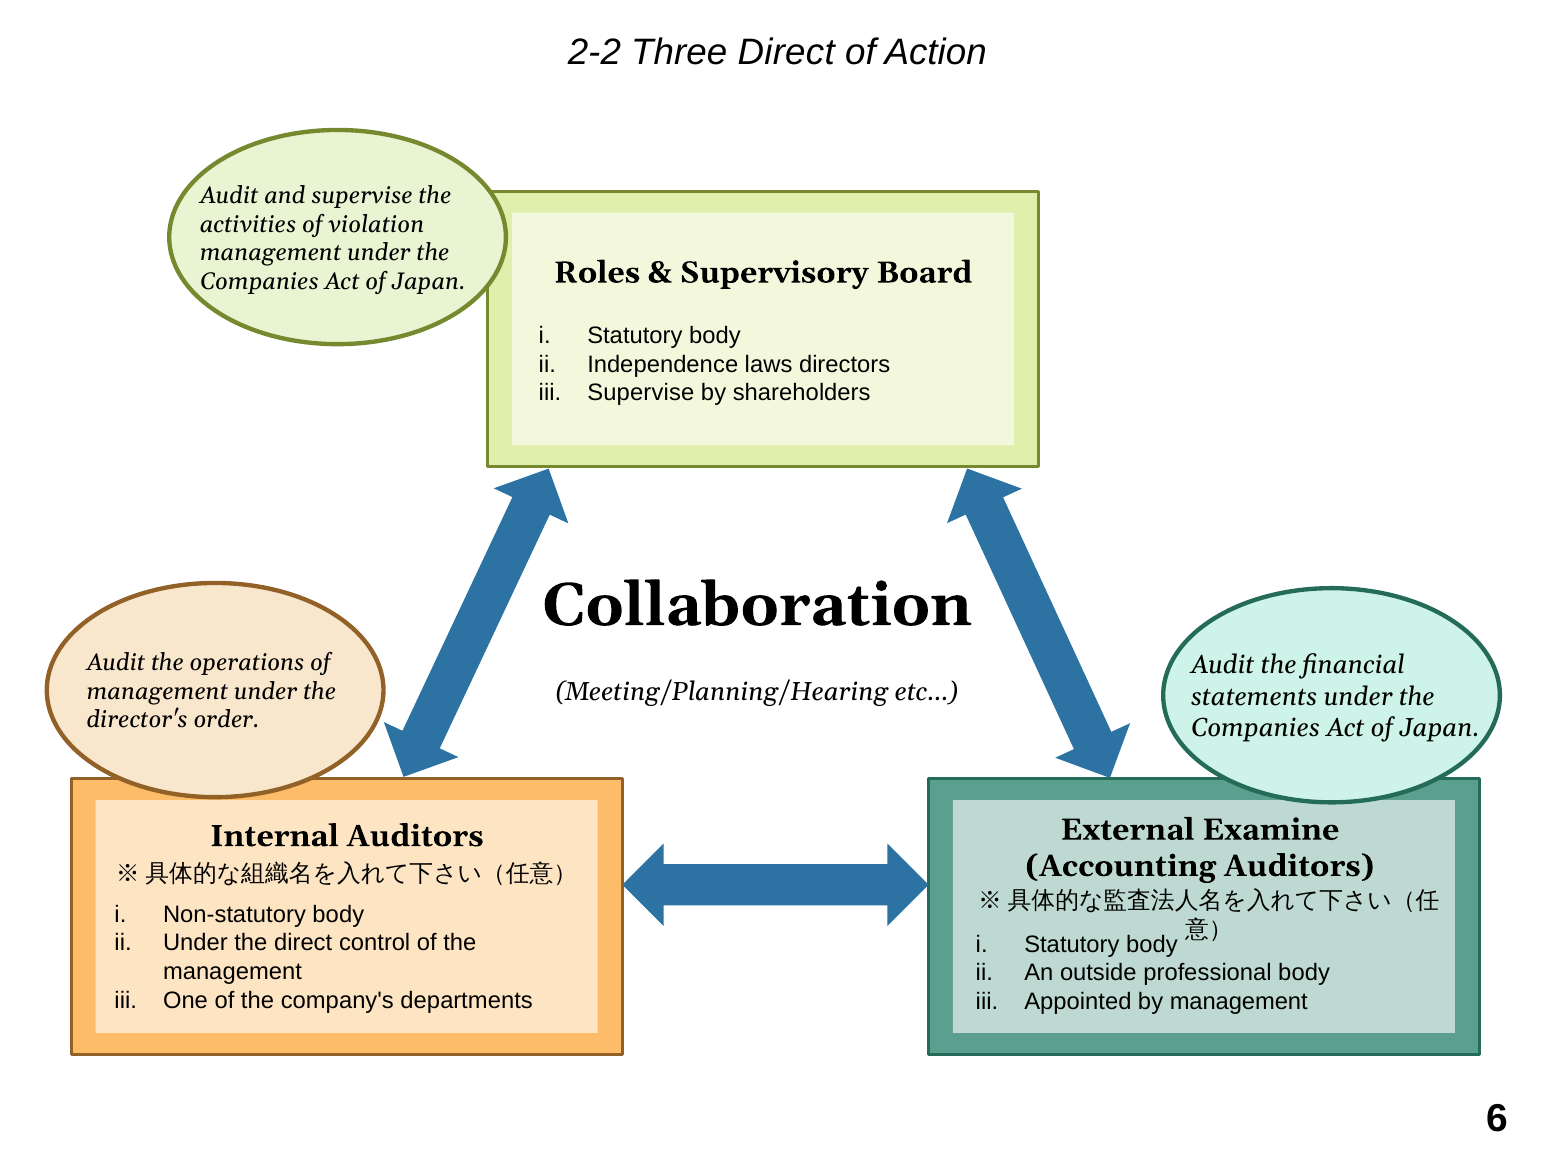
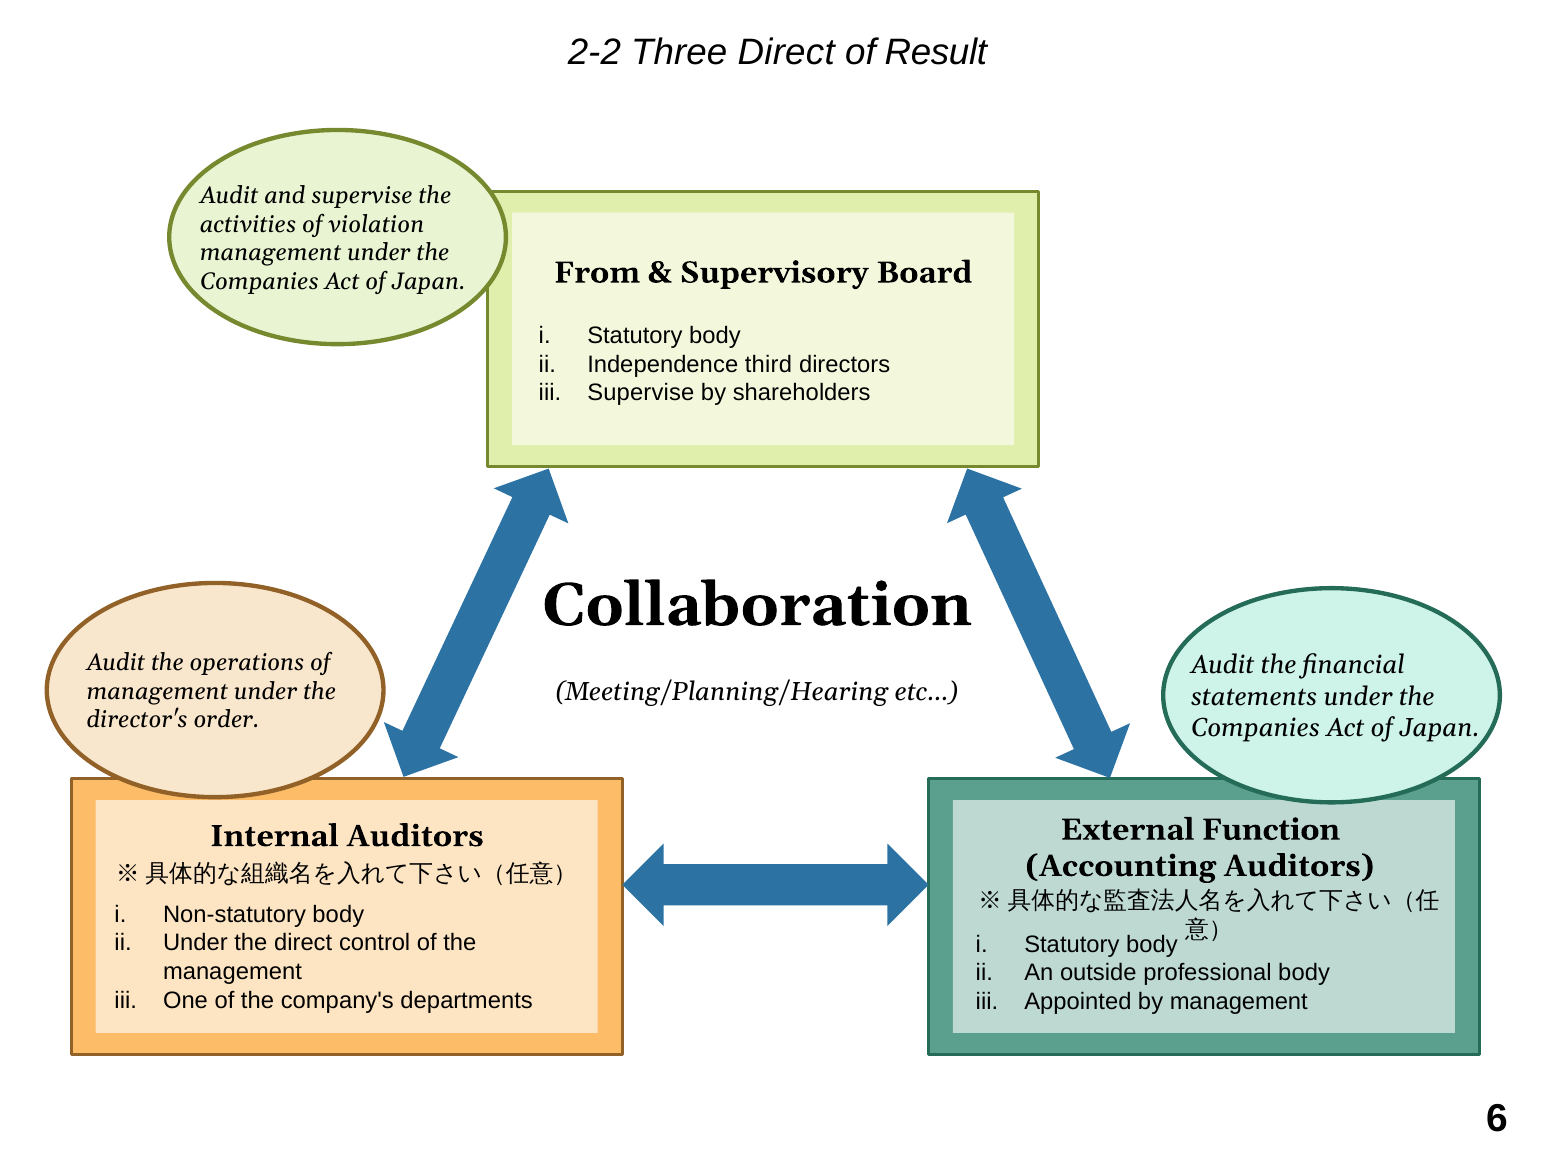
Action: Action -> Result (936, 52)
Roles: Roles -> From (597, 273)
laws: laws -> third (768, 364)
Examine: Examine -> Function (1271, 830)
